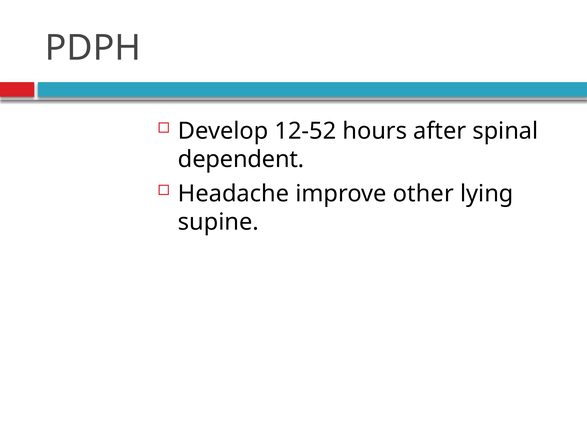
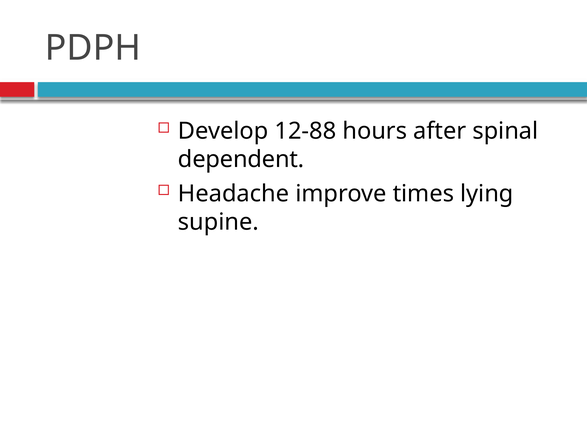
12-52: 12-52 -> 12-88 (305, 131)
other: other -> times (423, 194)
